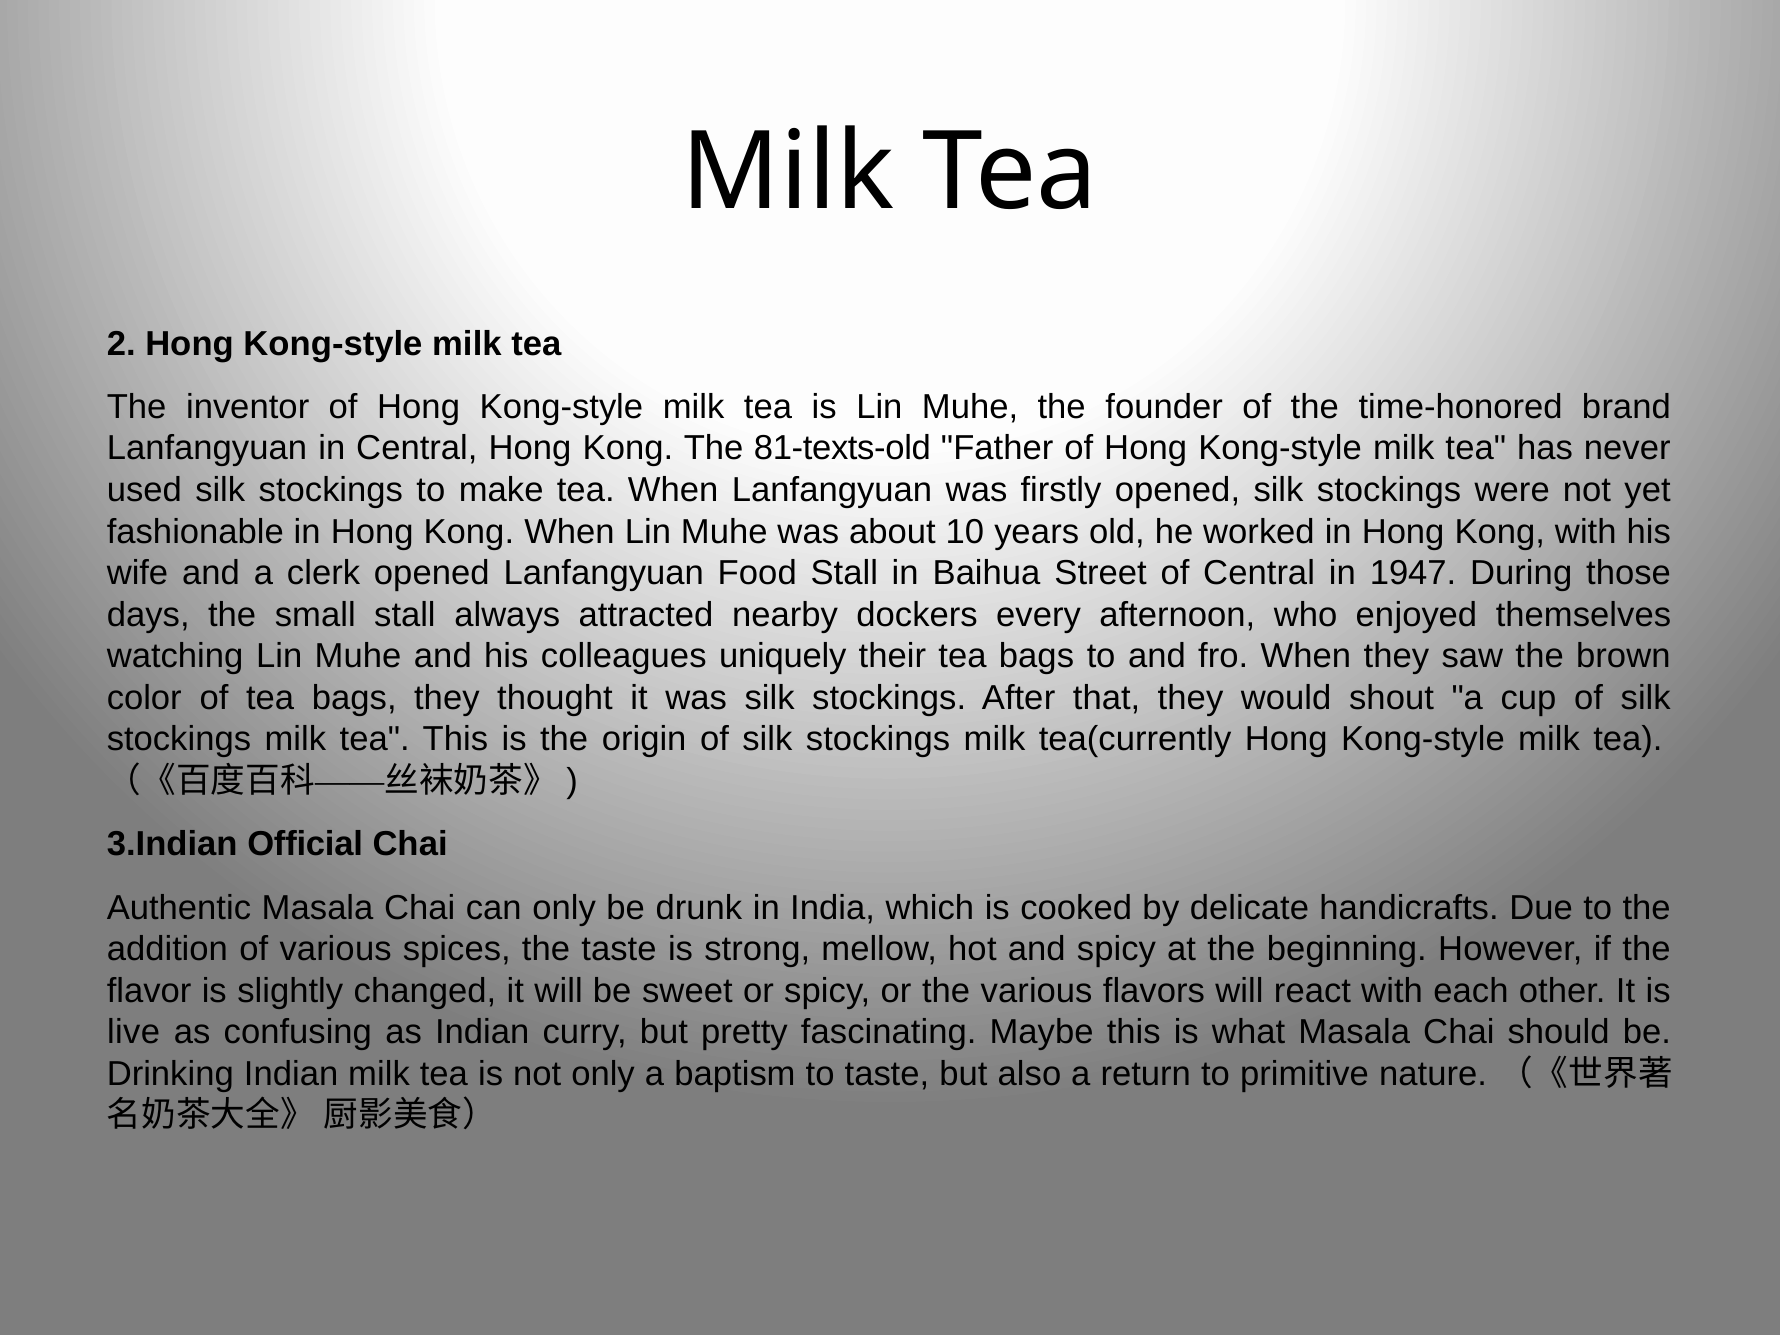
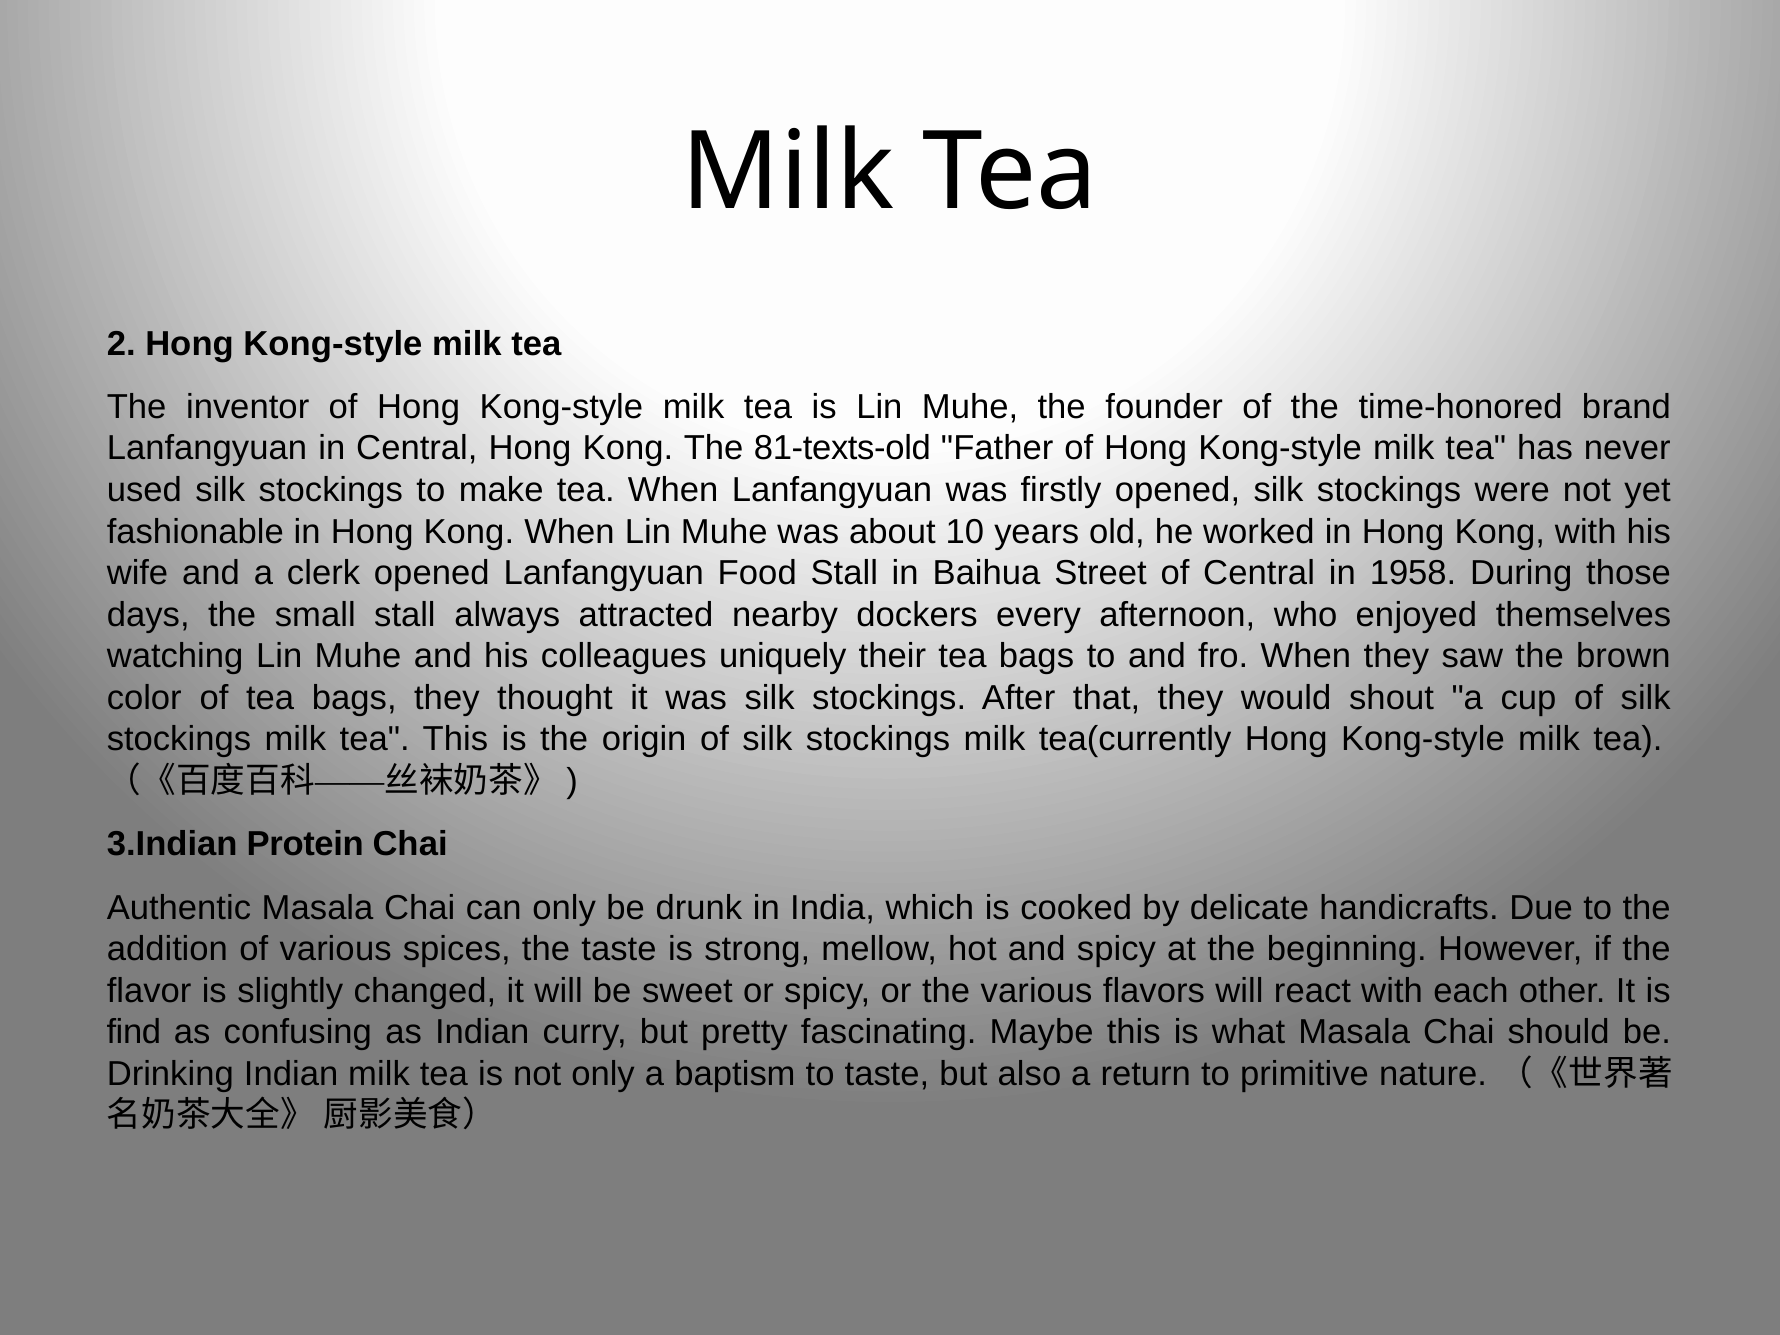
1947: 1947 -> 1958 (1413, 573)
Official: Official -> Protein (305, 844)
live: live -> find (134, 1032)
